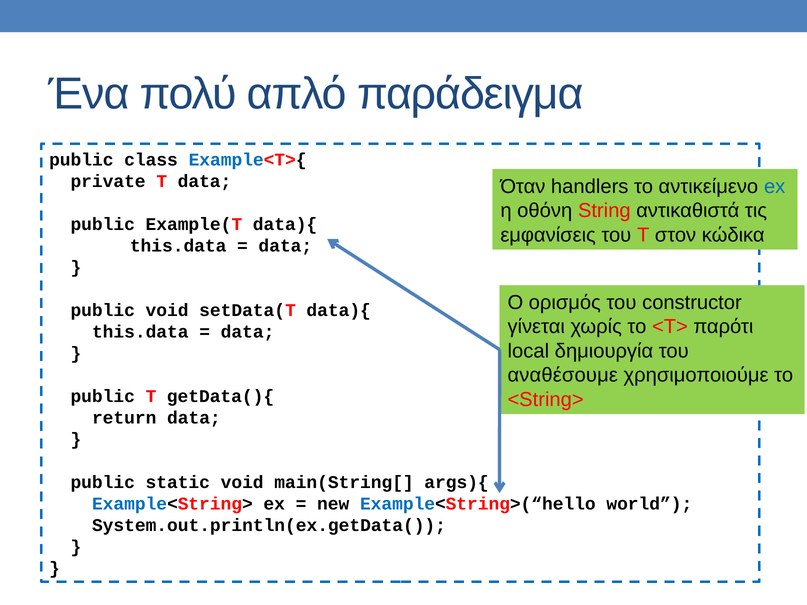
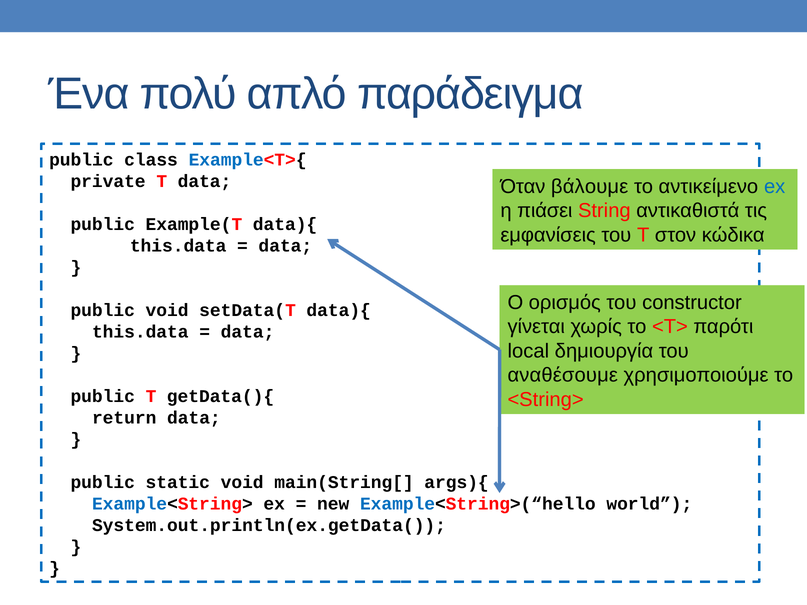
handlers: handlers -> βάλουμε (590, 187)
οθόνη: οθόνη -> πιάσει (545, 211)
